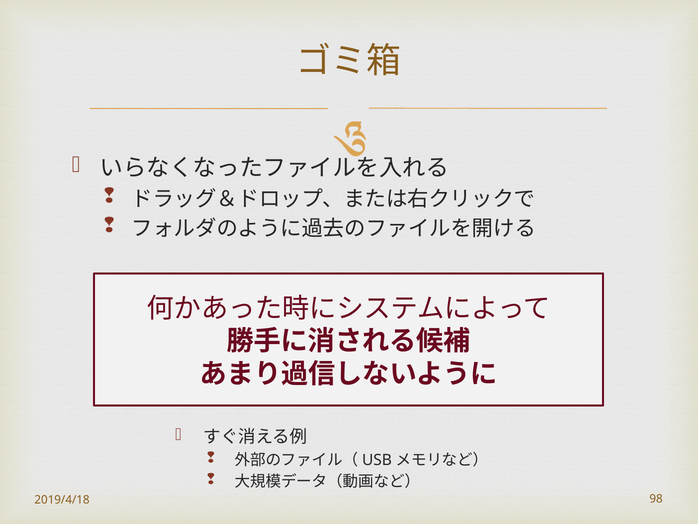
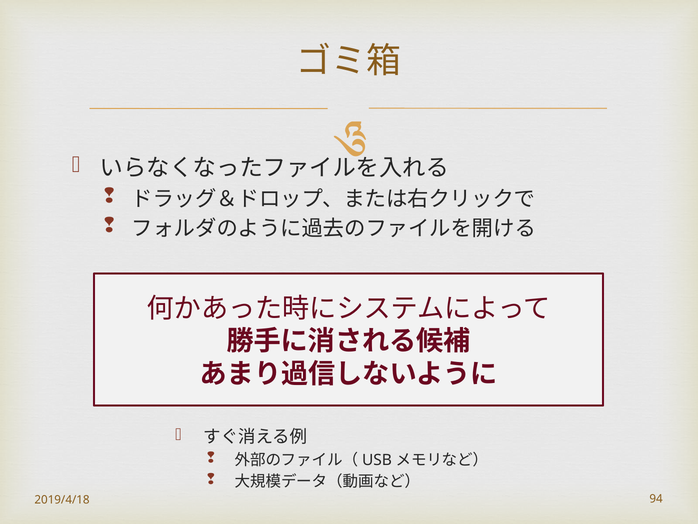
98: 98 -> 94 (656, 499)
